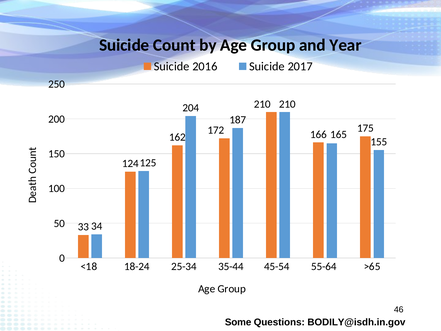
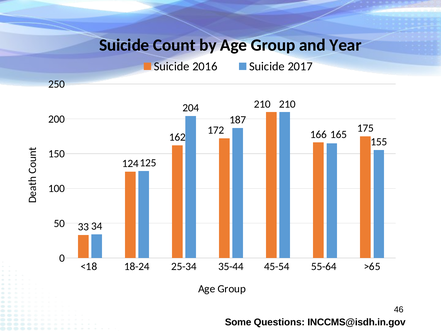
BODILY@isdh.in.gov: BODILY@isdh.in.gov -> INCCMS@isdh.in.gov (357, 322)
